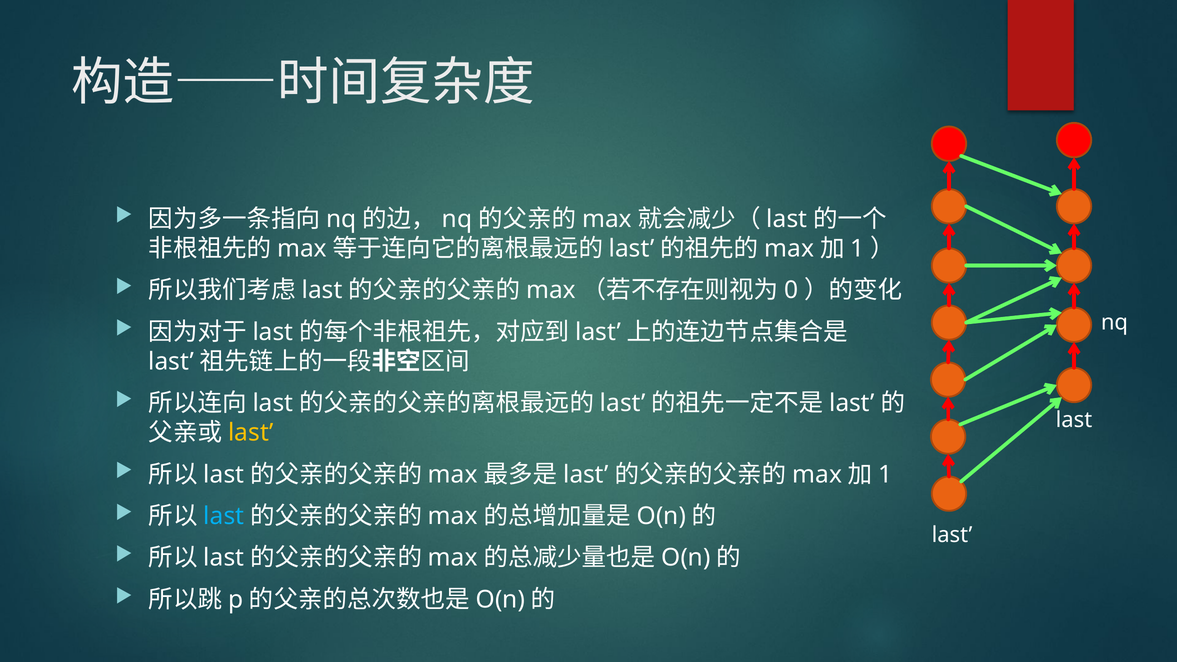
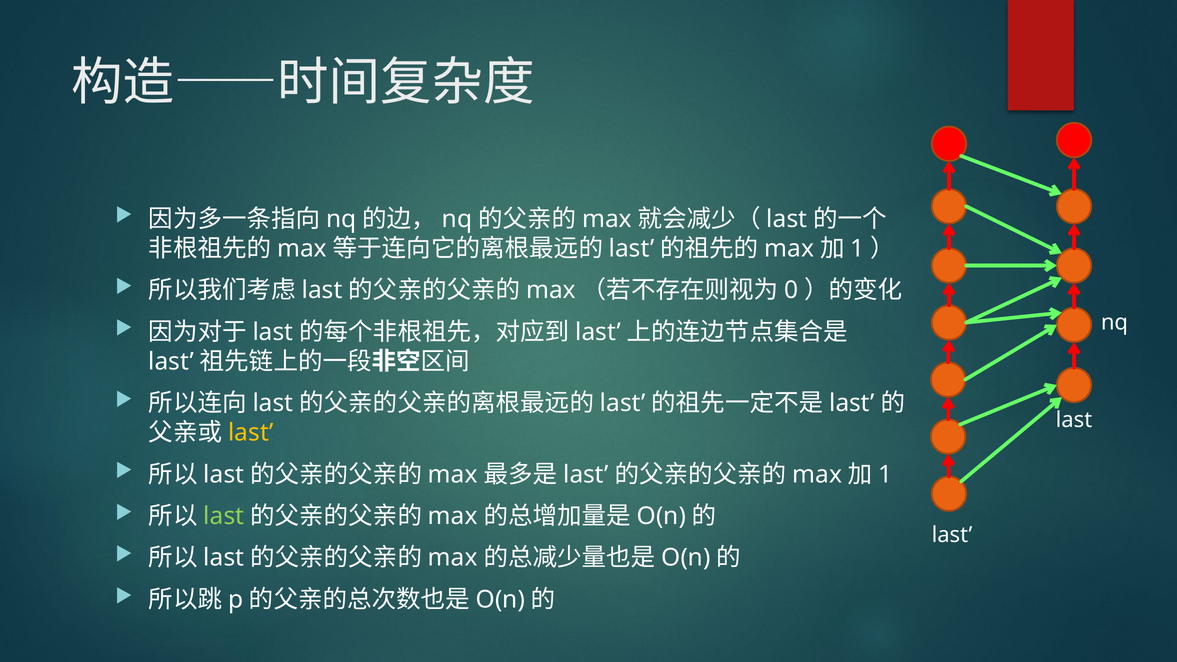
last colour: light blue -> light green (224, 516)
